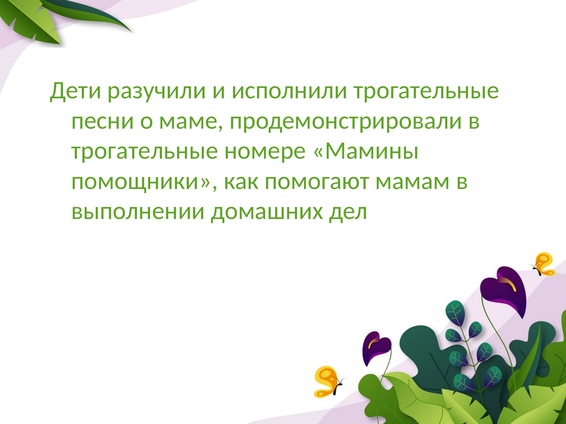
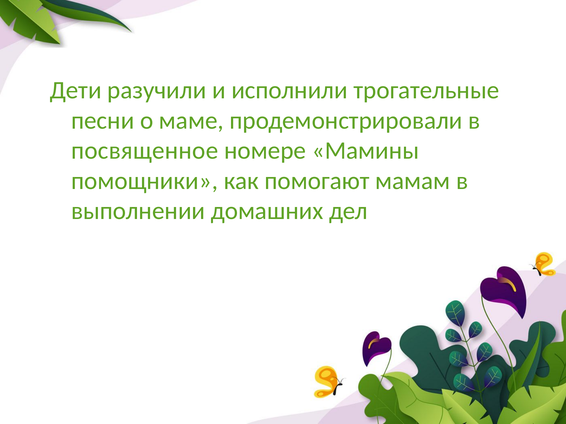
трогательные: трогательные -> посвященное (145, 151)
